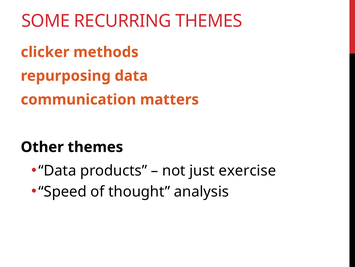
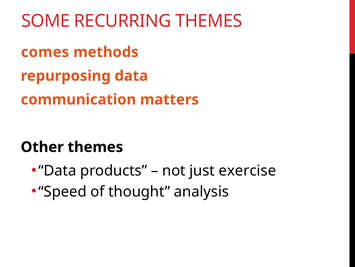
clicker: clicker -> comes (45, 52)
